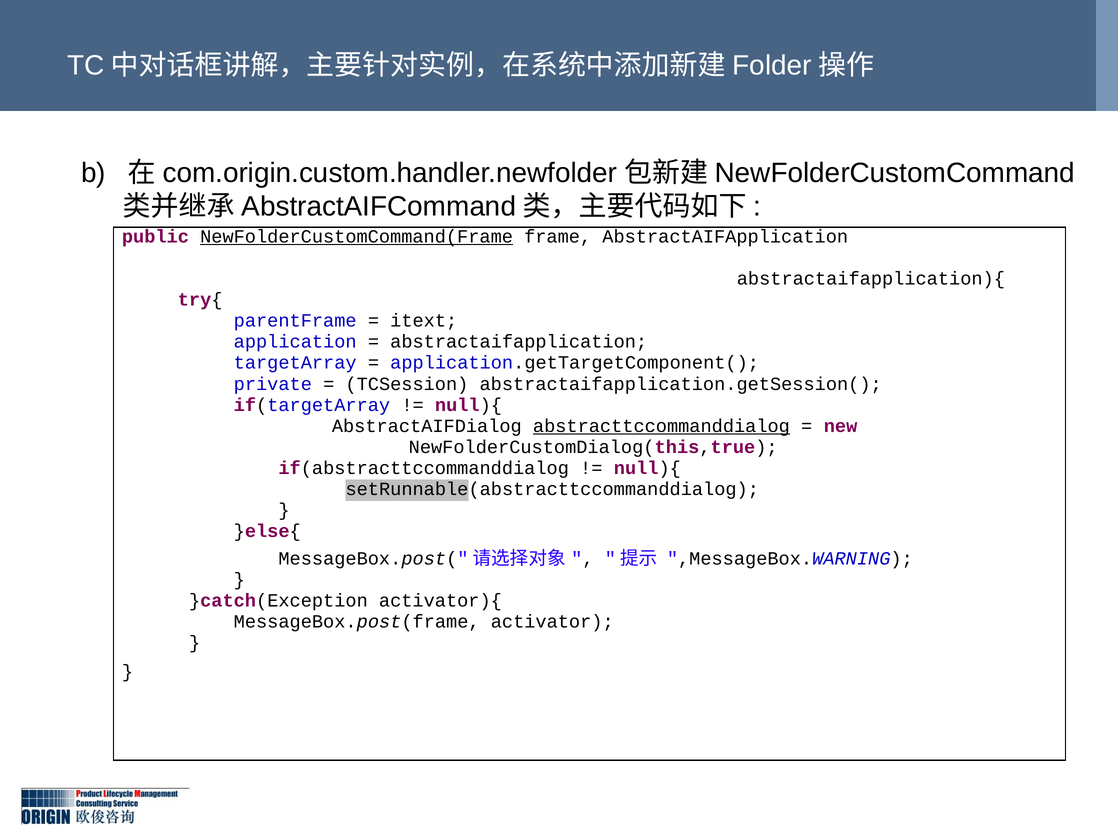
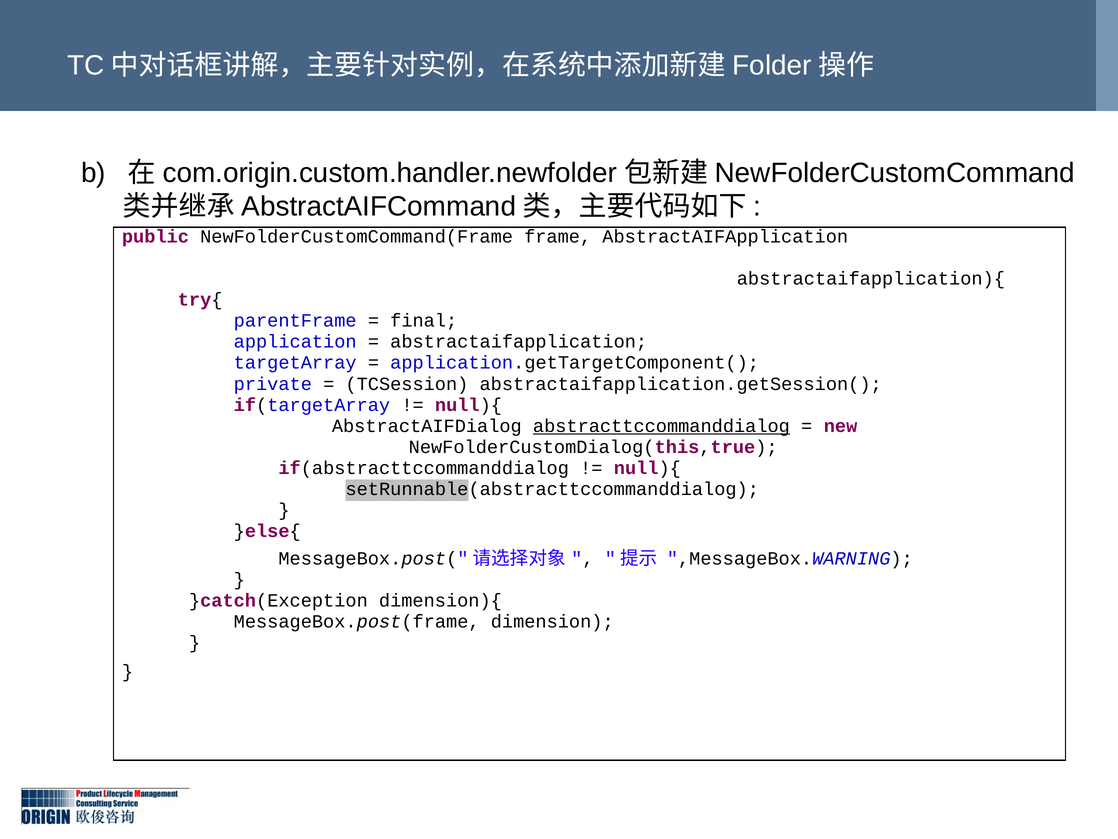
NewFolderCustomCommand(Frame underline: present -> none (357, 236)
itext: itext -> final (424, 321)
activator){: activator){ -> dimension){ (440, 600)
activator: activator -> dimension (552, 621)
